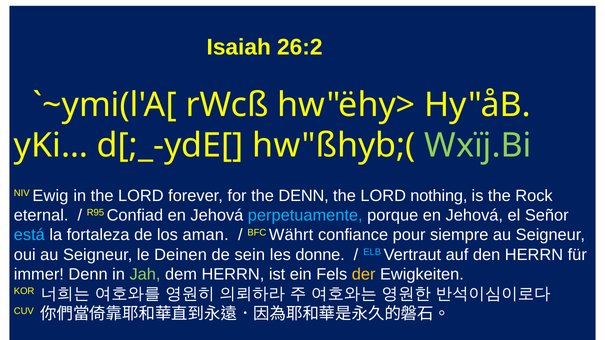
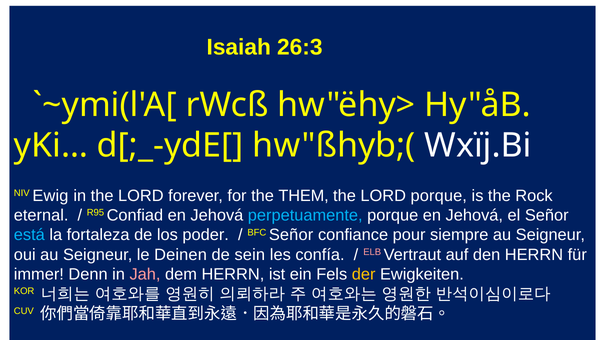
26:2: 26:2 -> 26:3 (300, 47)
Wxïj.Bi colour: light green -> white (478, 146)
the DENN: DENN -> THEM (304, 196)
LORD nothing: nothing -> porque (439, 196)
aman: aman -> poder (206, 235)
BFC Währt: Währt -> Señor (291, 235)
donne: donne -> confía (320, 255)
ELB colour: light blue -> pink (372, 252)
Jah colour: light green -> pink (145, 275)
